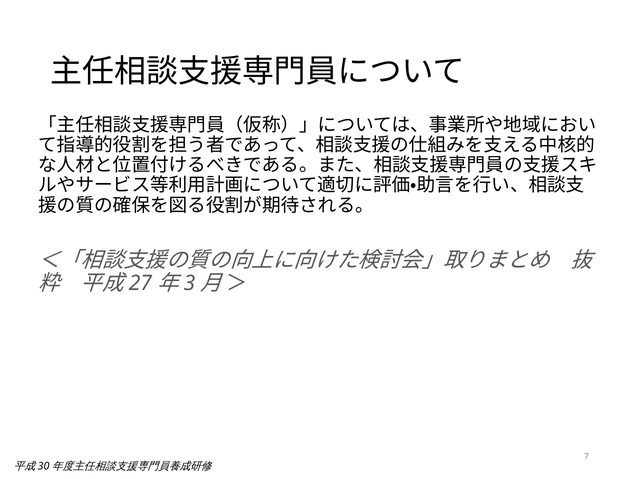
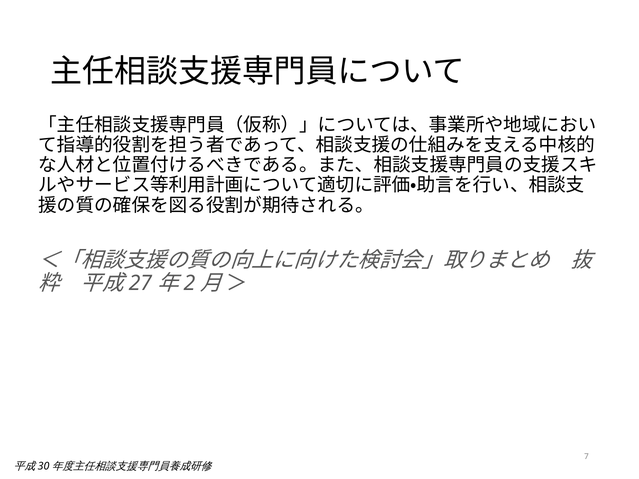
3: 3 -> 2 (189, 283)
